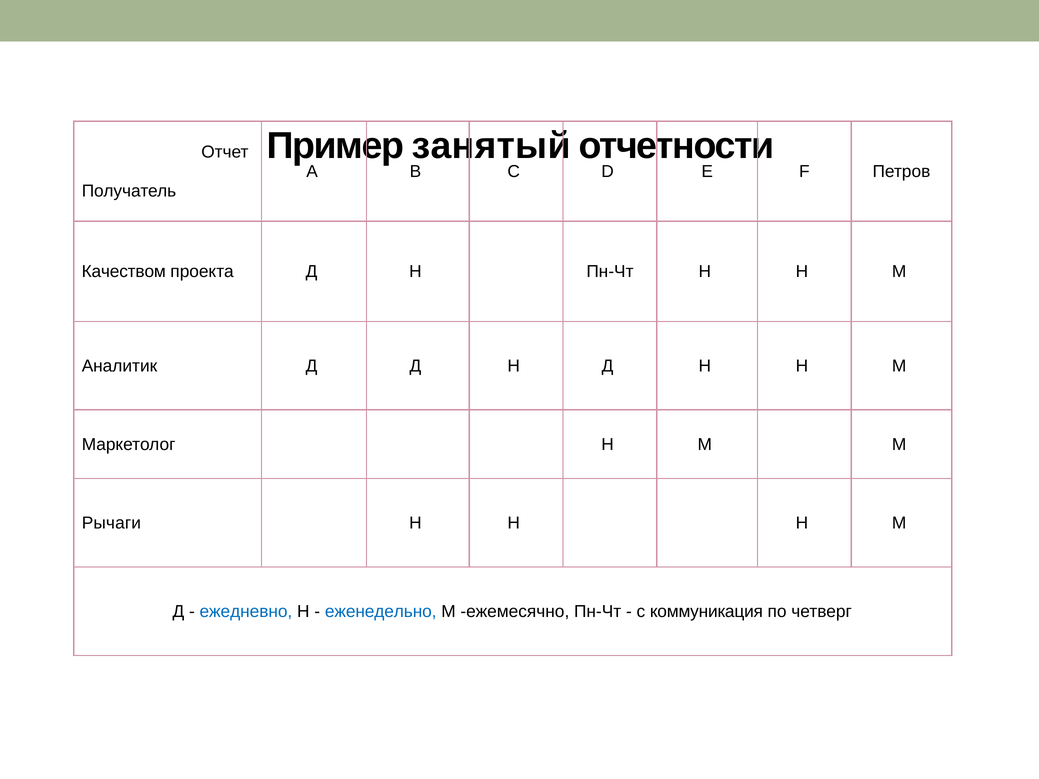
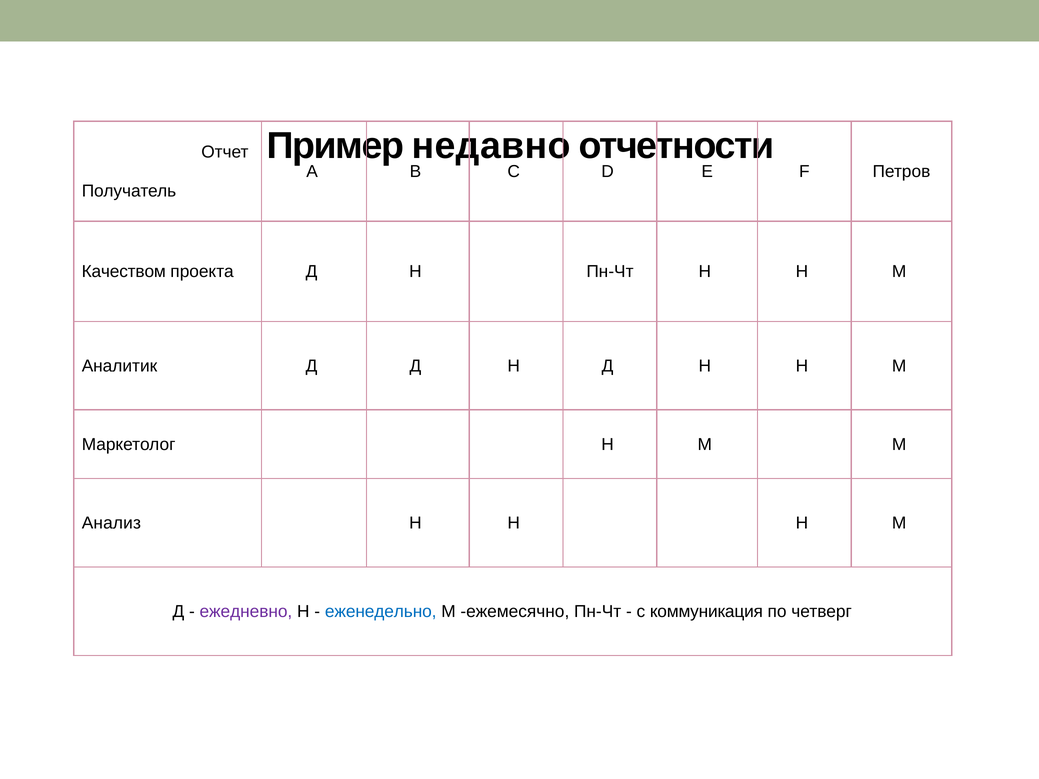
занятый: занятый -> недавно (491, 146)
Рычаги: Рычаги -> Анализ (111, 523)
ежедневно colour: blue -> purple (246, 612)
